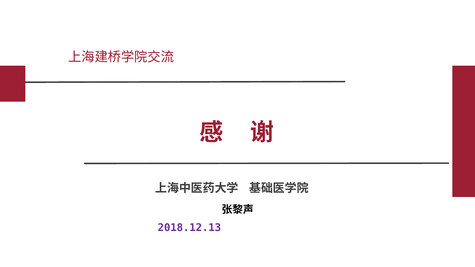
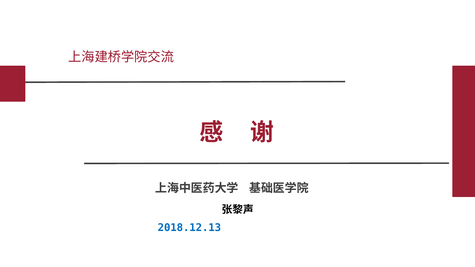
2018.12.13 colour: purple -> blue (189, 228)
